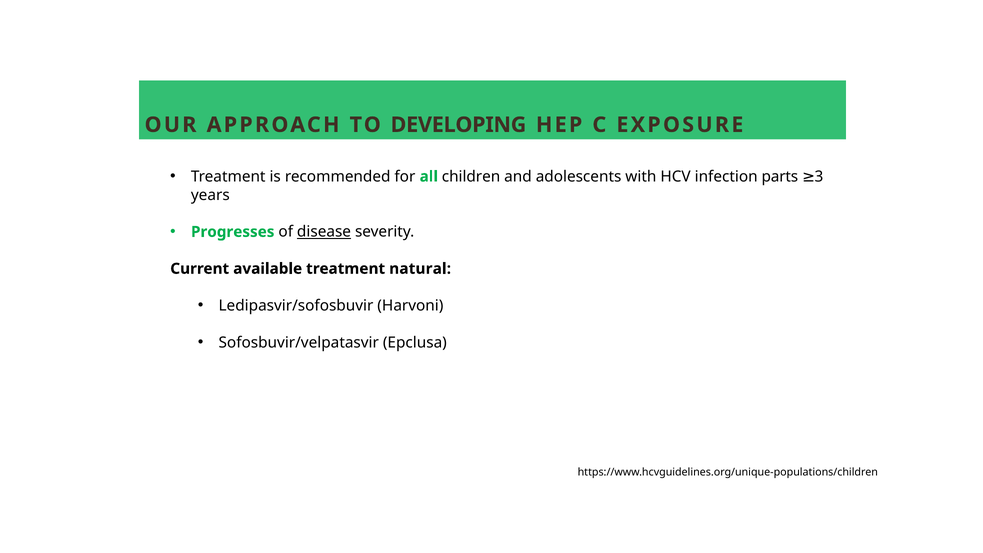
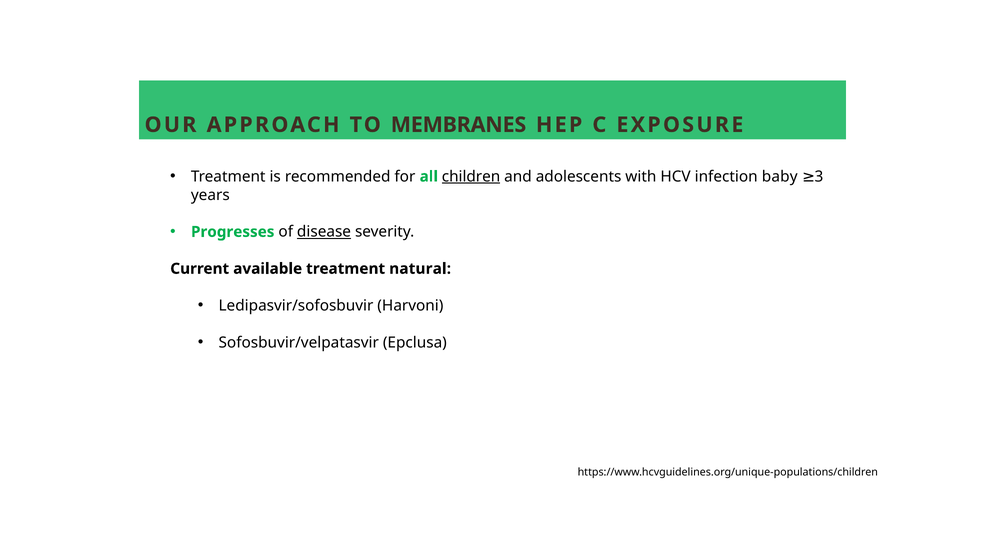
DEVELOPING: DEVELOPING -> MEMBRANES (458, 125)
children underline: none -> present (471, 177)
parts: parts -> baby (780, 177)
